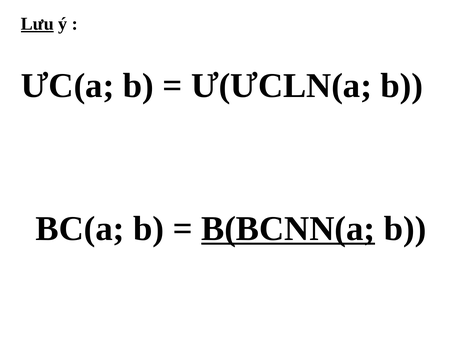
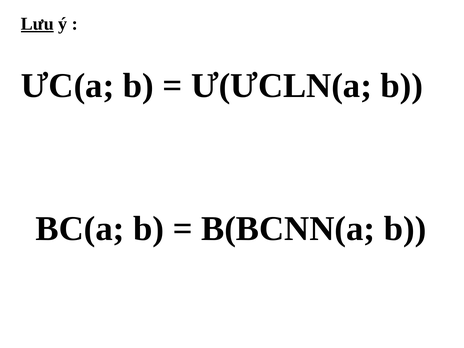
B(BCNN(a underline: present -> none (288, 229)
